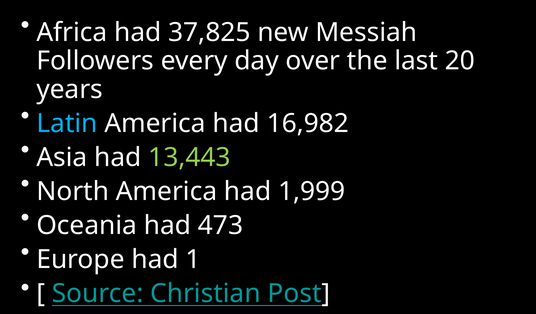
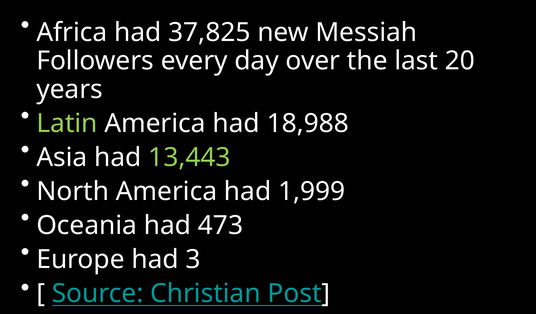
Latin colour: light blue -> light green (67, 123)
16,982: 16,982 -> 18,988 (308, 123)
1: 1 -> 3 (193, 260)
